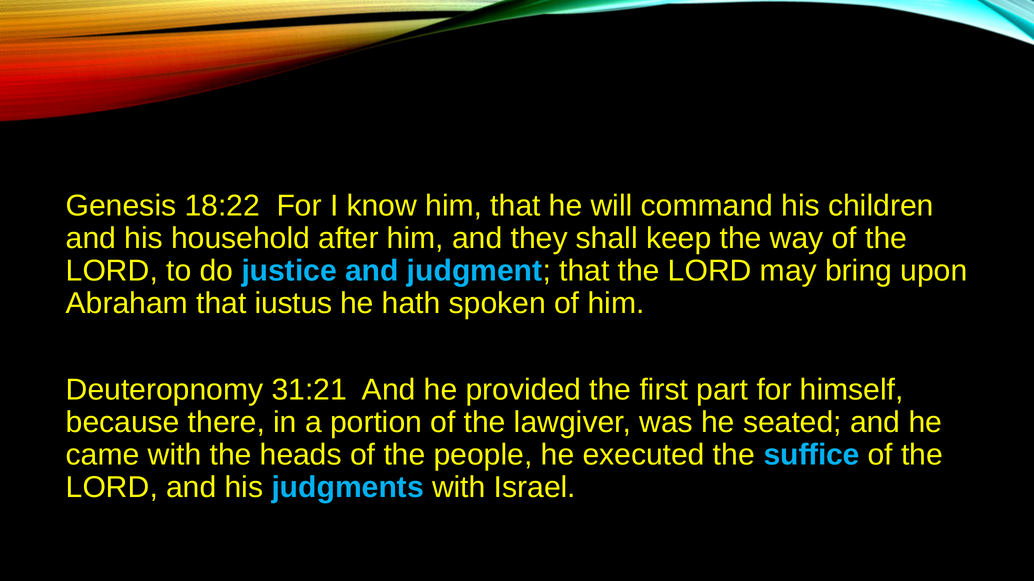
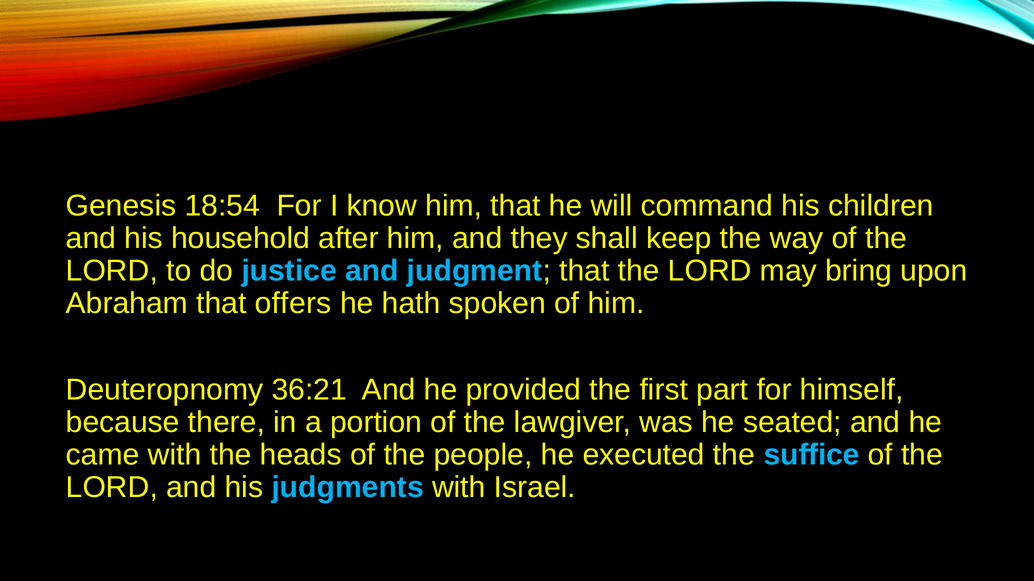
18:22: 18:22 -> 18:54 (222, 206)
iustus: iustus -> offers (293, 304)
31:21: 31:21 -> 36:21 (309, 390)
